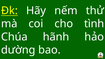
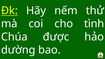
hãnh: hãnh -> được (56, 37)
